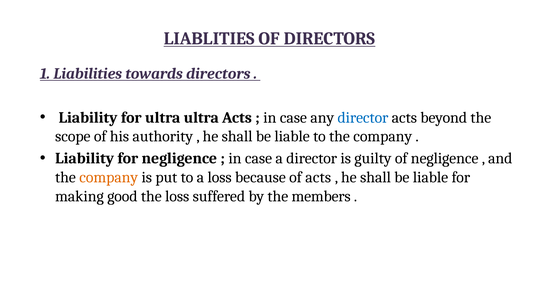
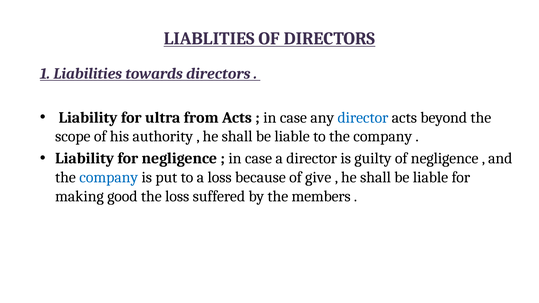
ultra ultra: ultra -> from (201, 118)
company colour: orange -> blue (109, 177)
of acts: acts -> give (318, 177)
